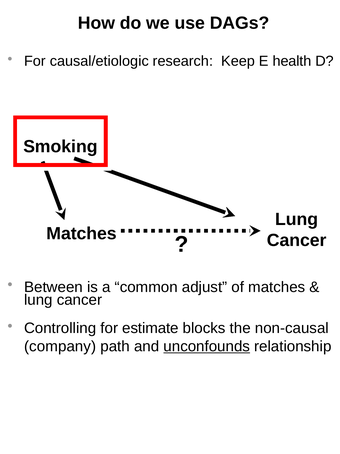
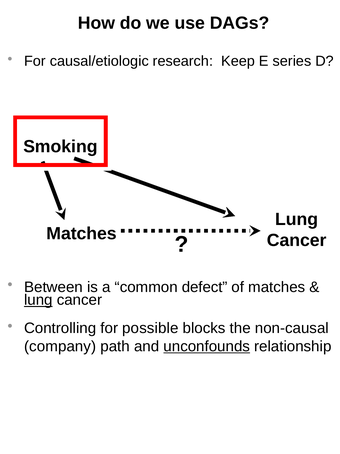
health: health -> series (292, 61)
adjust: adjust -> defect (205, 287)
lung underline: none -> present (38, 300)
estimate: estimate -> possible (150, 328)
